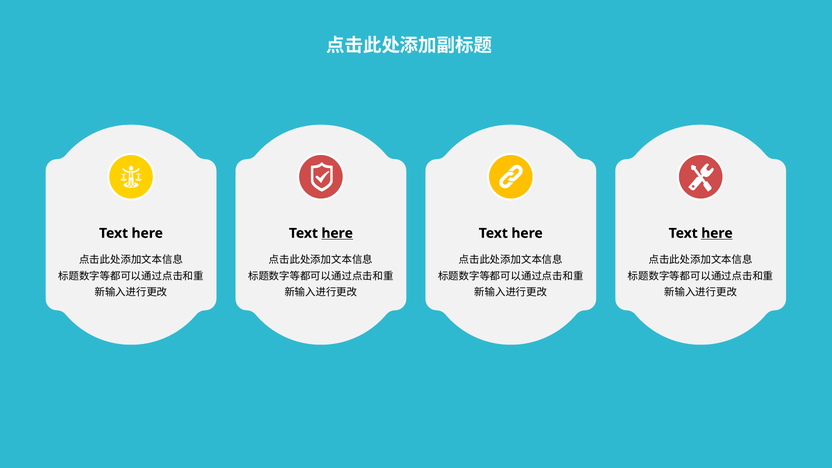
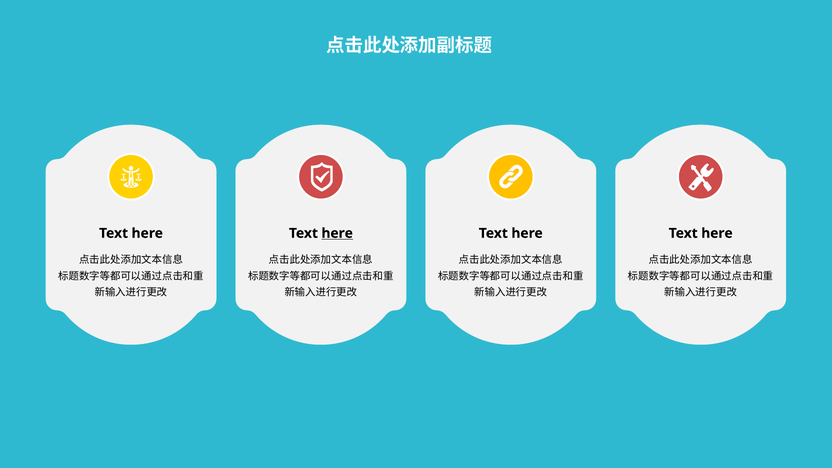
here underline: present -> none (717, 233)
